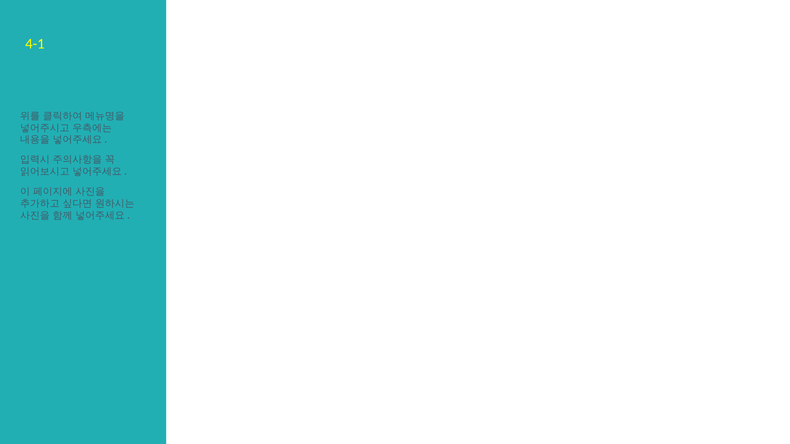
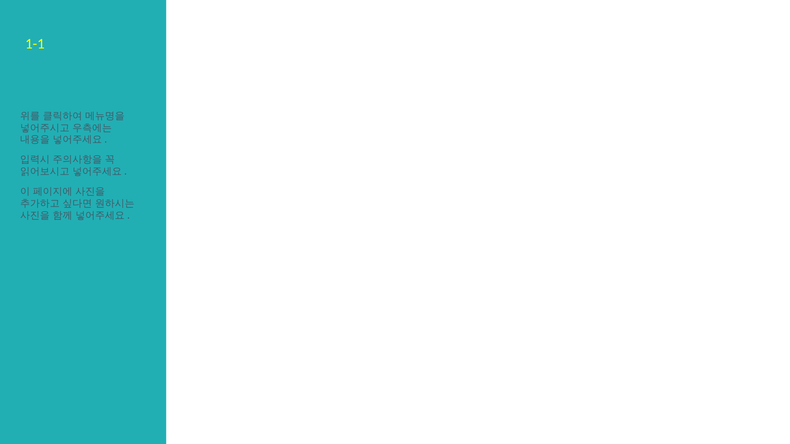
4-1: 4-1 -> 1-1 (35, 44)
